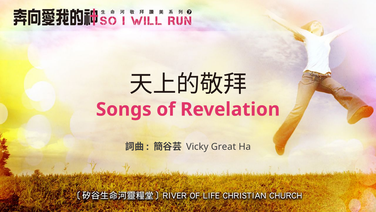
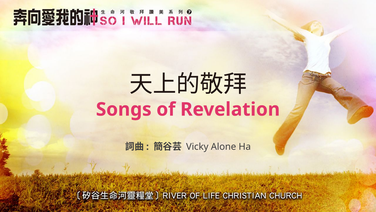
Great: Great -> Alone (224, 146)
